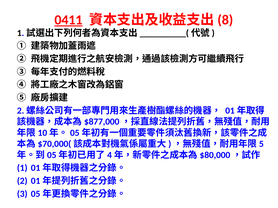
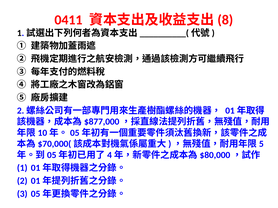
0411 underline: present -> none (69, 20)
